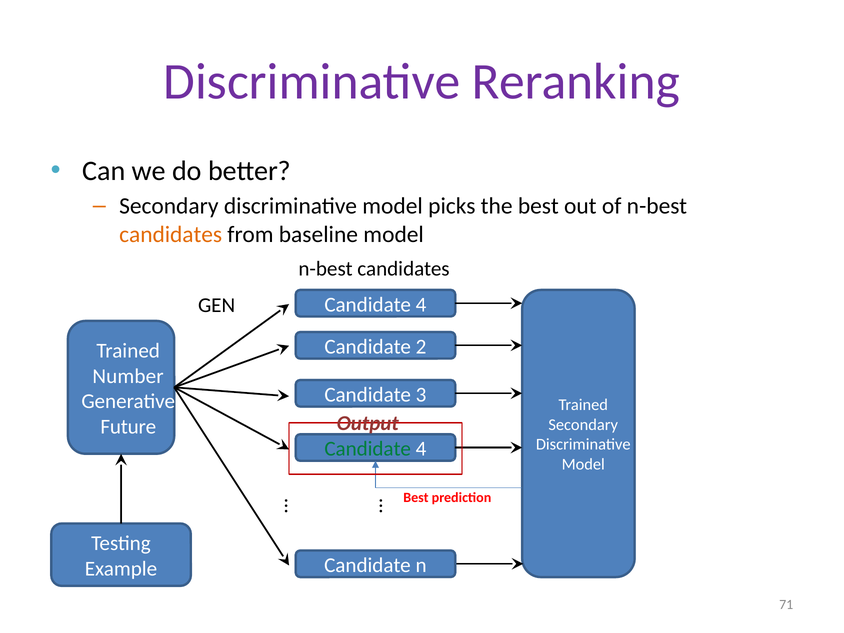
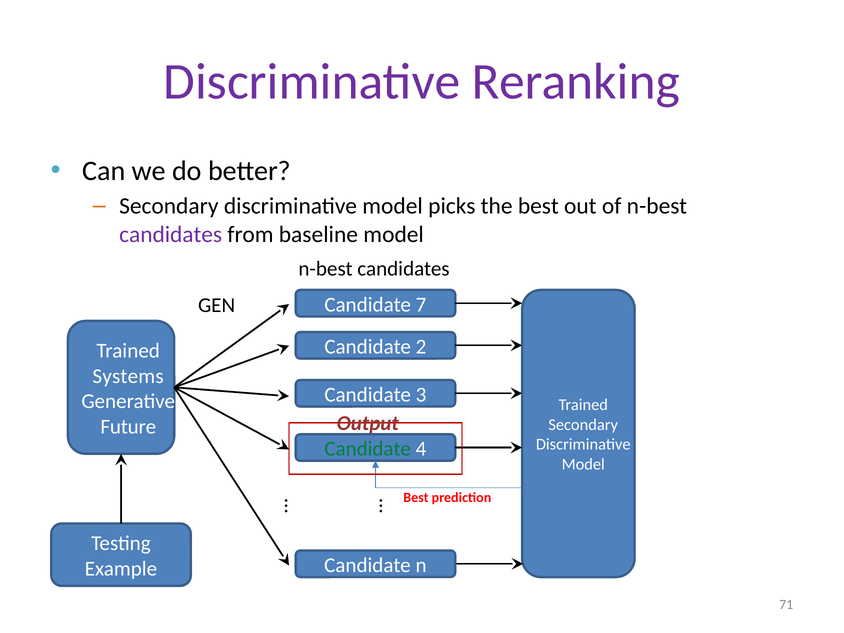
candidates colour: orange -> purple (171, 234)
4: 4 -> 7 (421, 305)
Number: Number -> Systems (128, 376)
